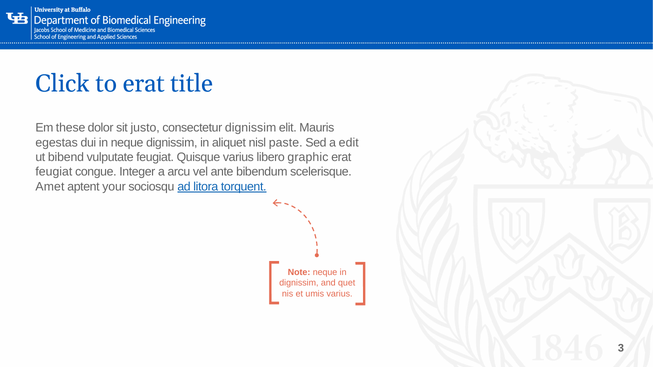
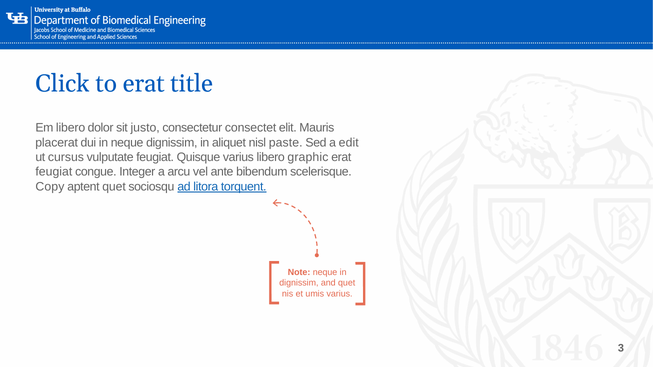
Em these: these -> libero (71, 128)
consectetur dignissim: dignissim -> consectet (251, 128)
egestas: egestas -> placerat (57, 143)
bibend: bibend -> cursus (66, 157)
Amet: Amet -> Copy (50, 187)
aptent your: your -> quet (114, 187)
